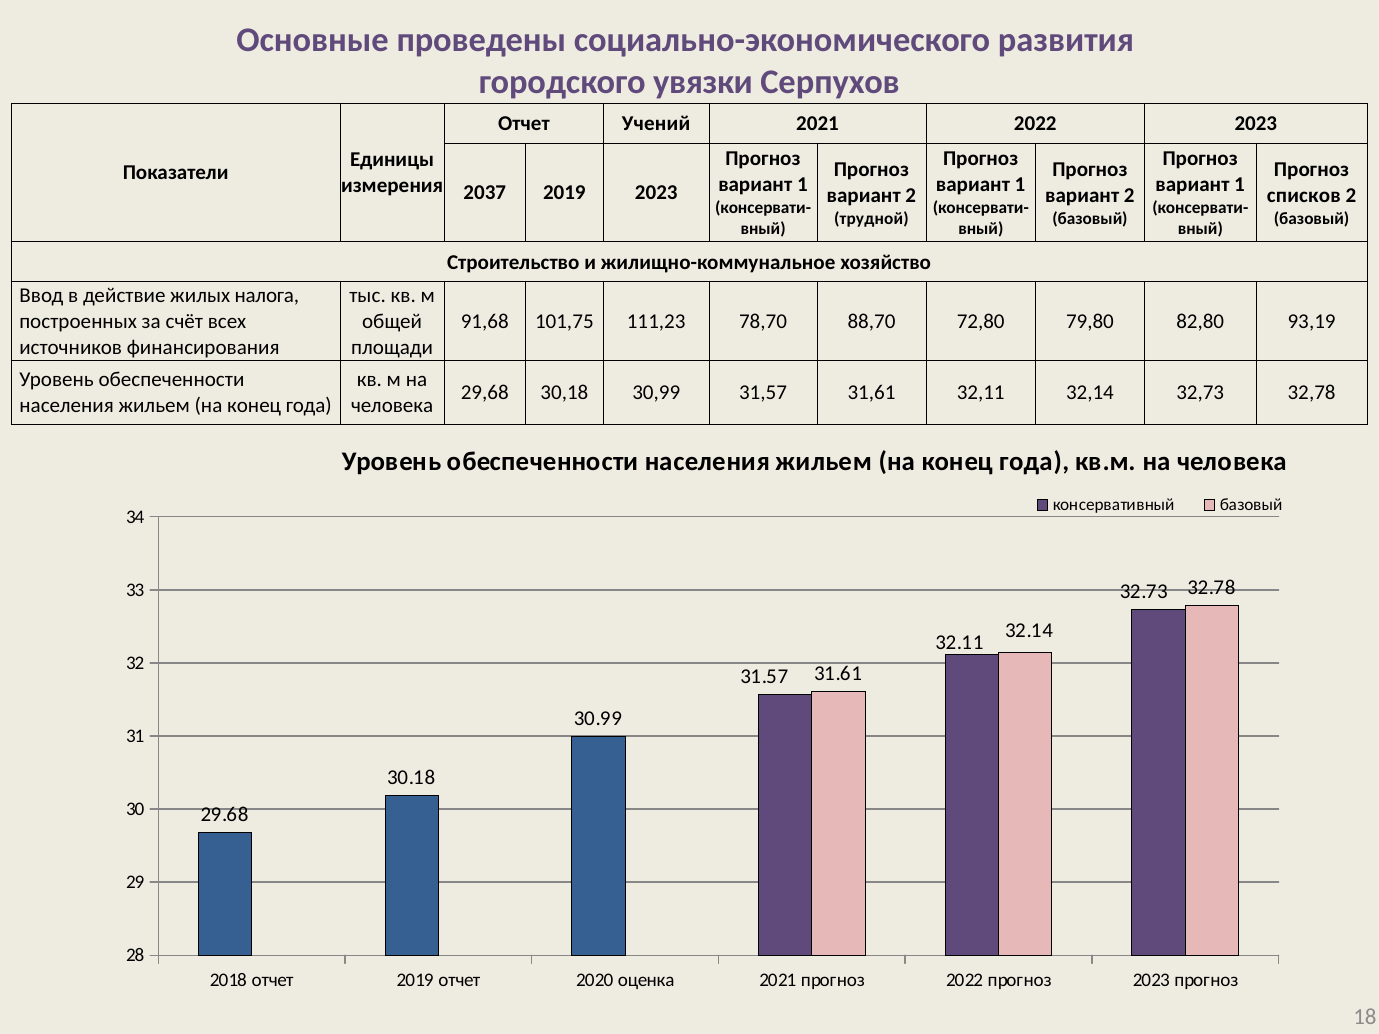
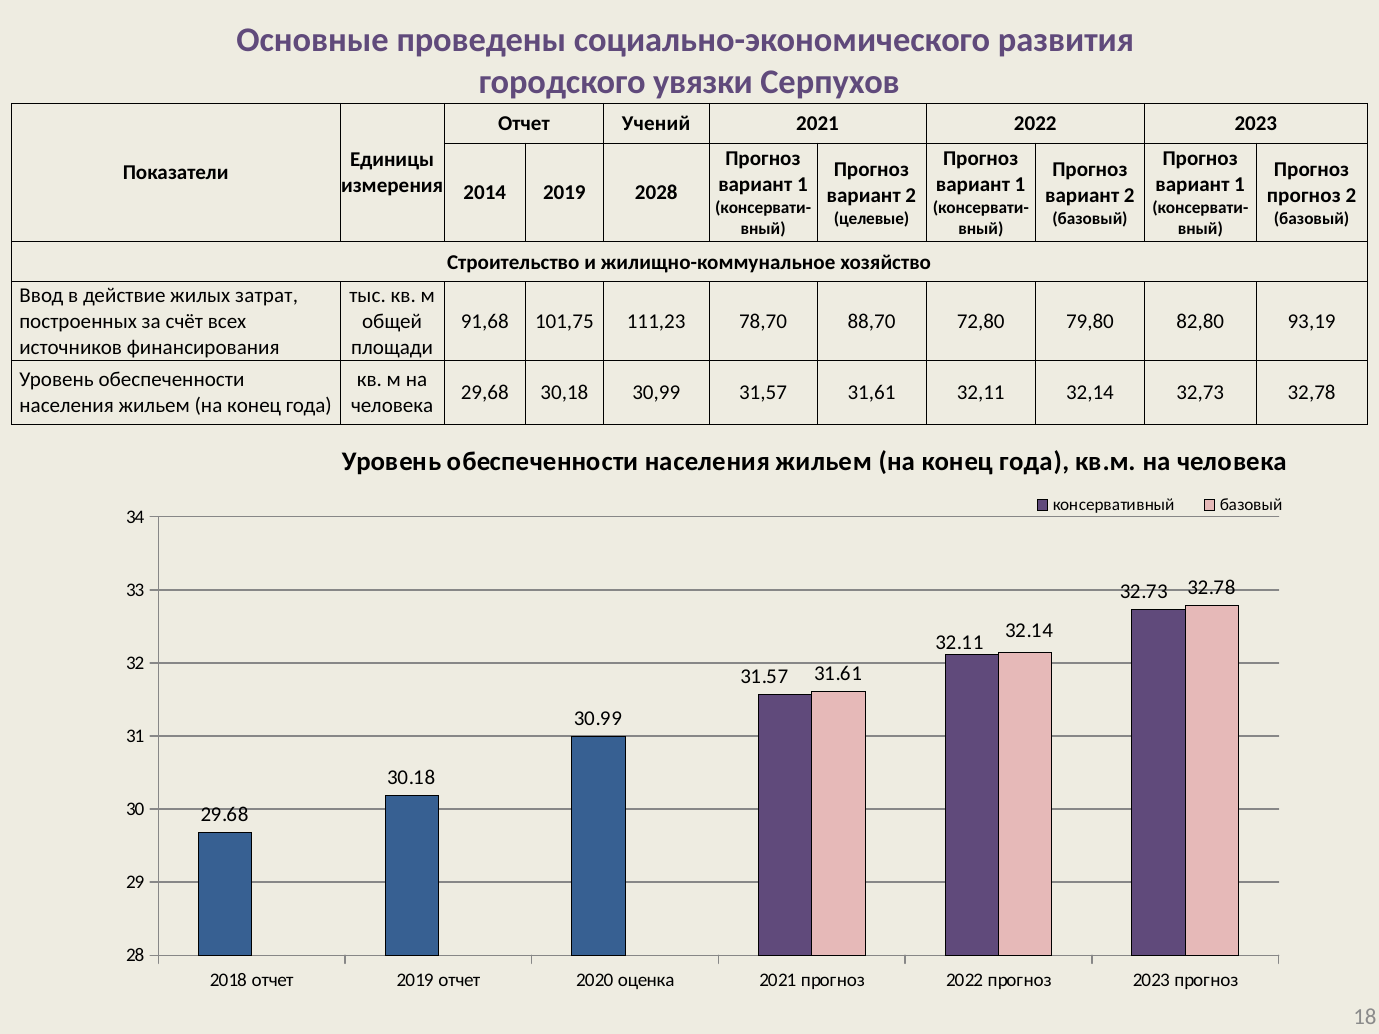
2037: 2037 -> 2014 (485, 193)
2019 2023: 2023 -> 2028 (656, 193)
списков: списков -> прогноз (1304, 195)
трудной: трудной -> целевые (872, 219)
налога: налога -> затрат (267, 296)
